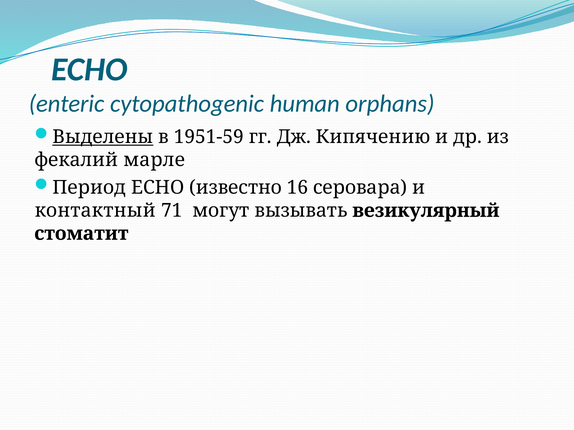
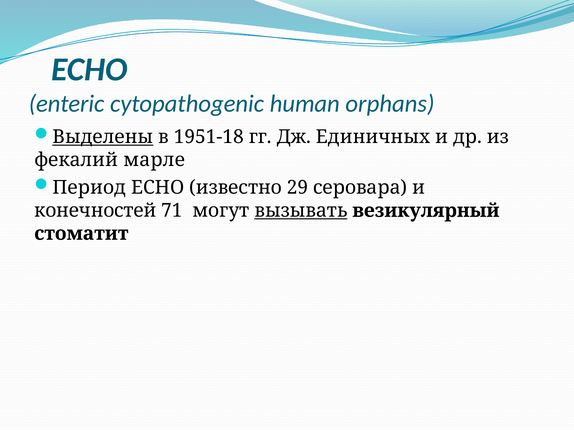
1951-59: 1951-59 -> 1951-18 (209, 137)
Кипячению: Кипячению -> Единичных (373, 137)
16: 16 -> 29 (298, 188)
контактный: контактный -> конечностей (95, 211)
вызывать underline: none -> present (301, 211)
